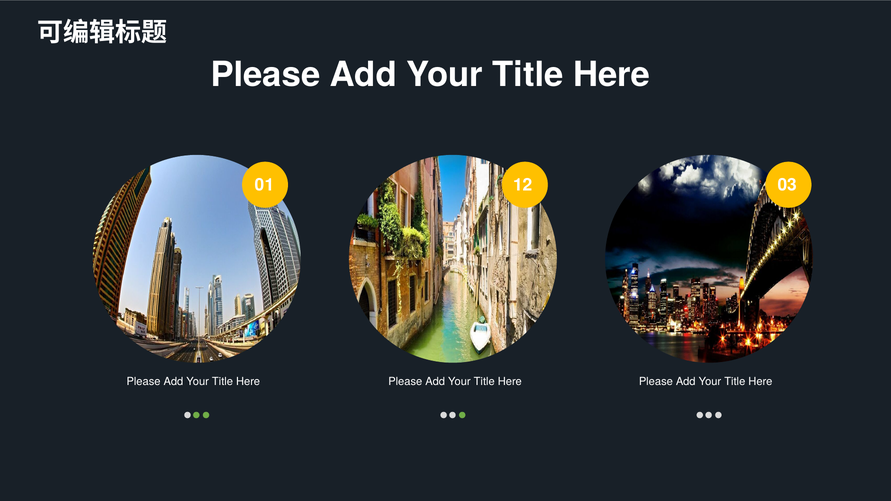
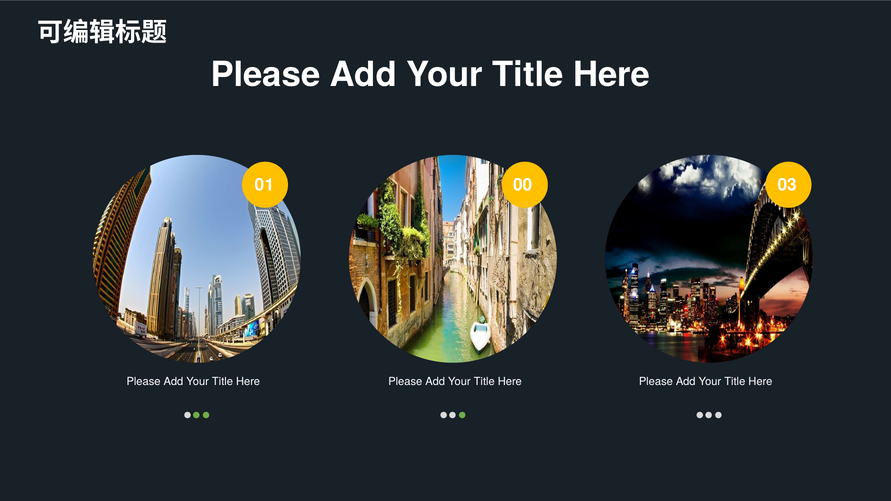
12: 12 -> 00 (523, 185)
